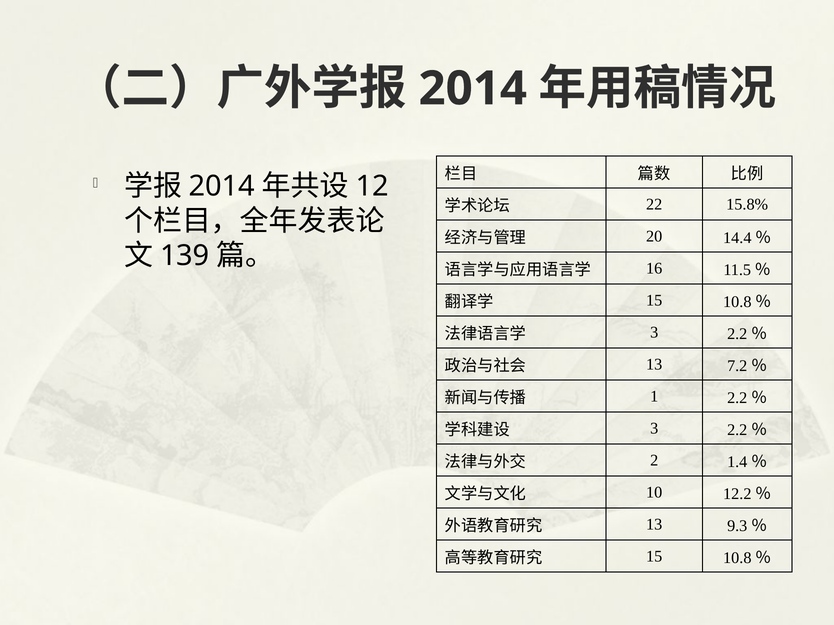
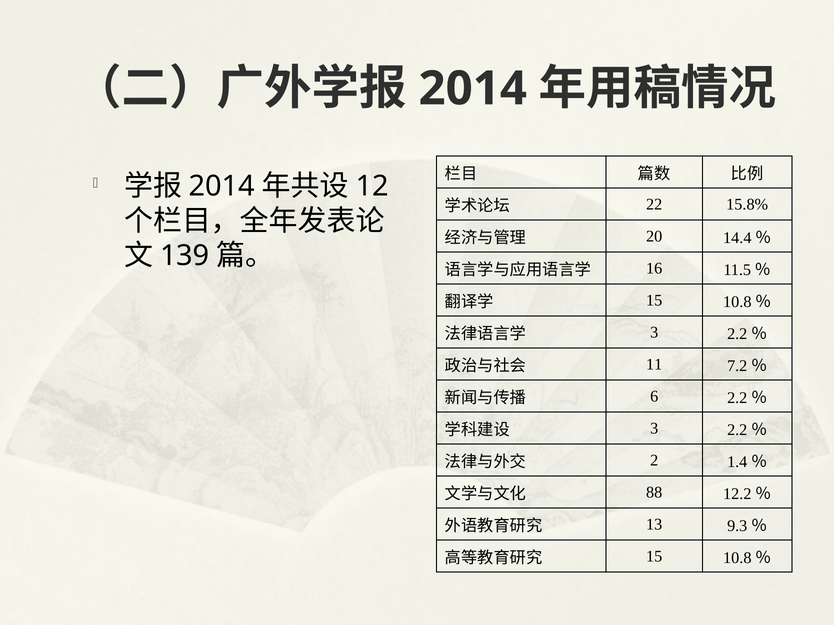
13: 13 -> 11 (654, 365)
1: 1 -> 6 (654, 397)
10: 10 -> 88 (654, 493)
